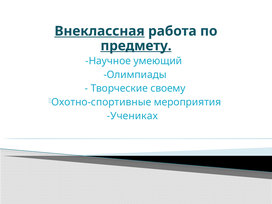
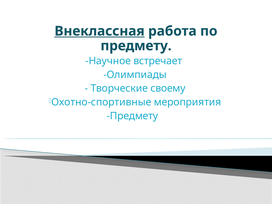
предмету underline: present -> none (136, 46)
умеющий: умеющий -> встречает (158, 61)
Учениках: Учениках -> Предмету (132, 116)
